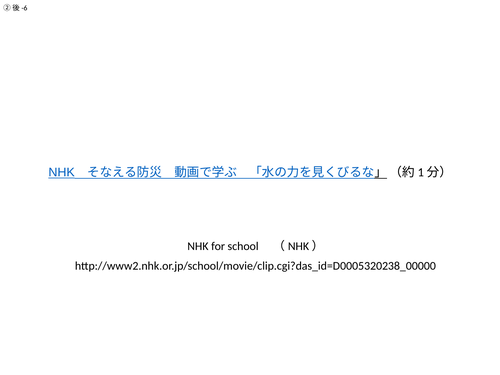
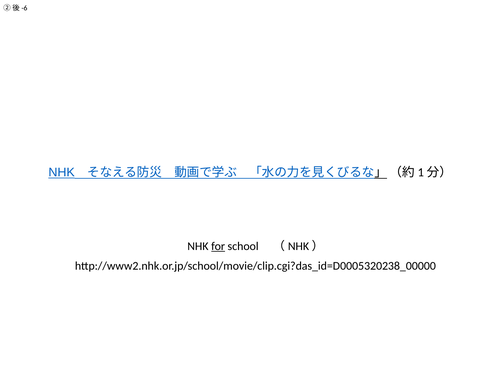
for underline: none -> present (218, 246)
